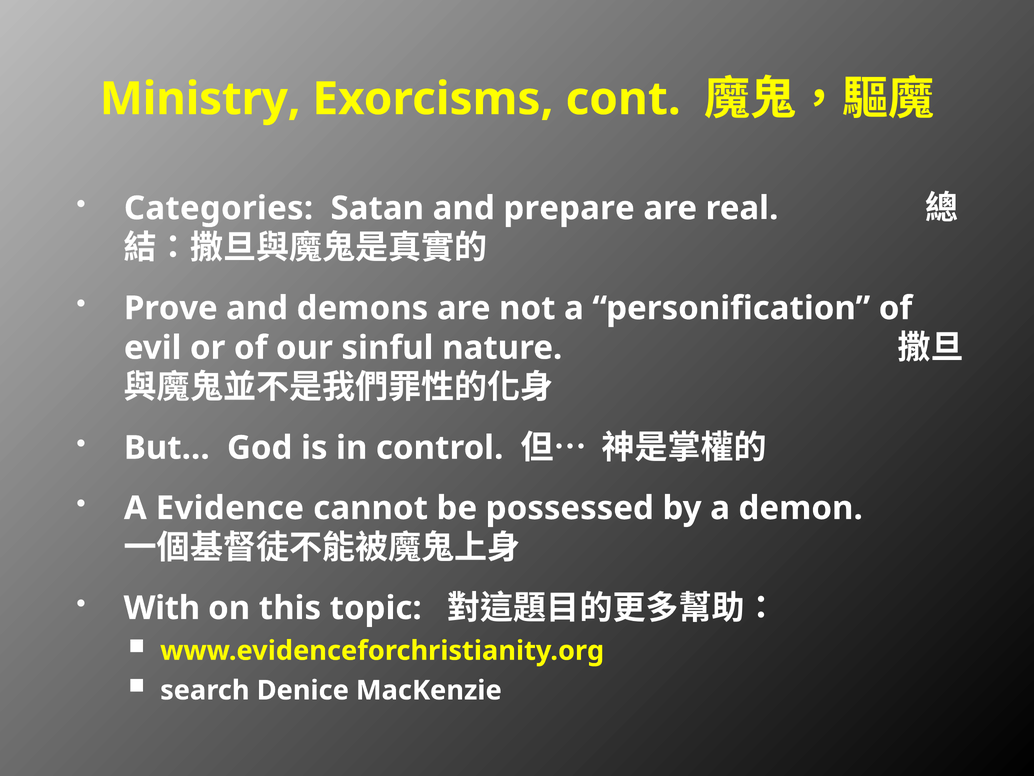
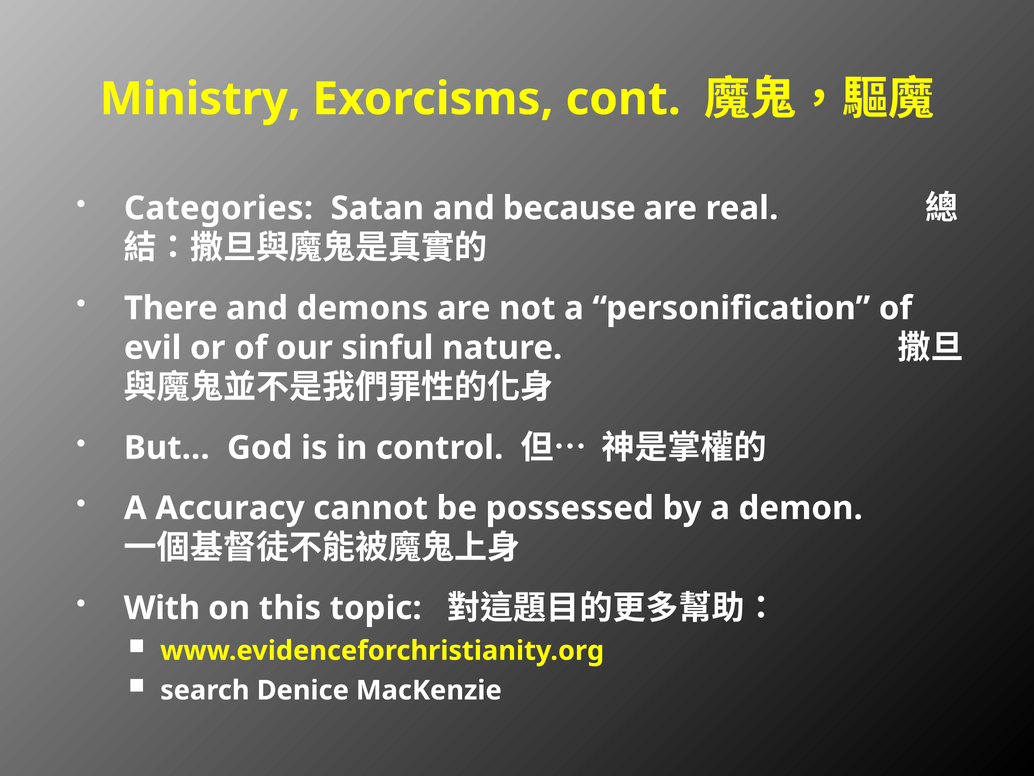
prepare: prepare -> because (569, 208)
Prove: Prove -> There (171, 308)
Evidence: Evidence -> Accuracy (230, 508)
